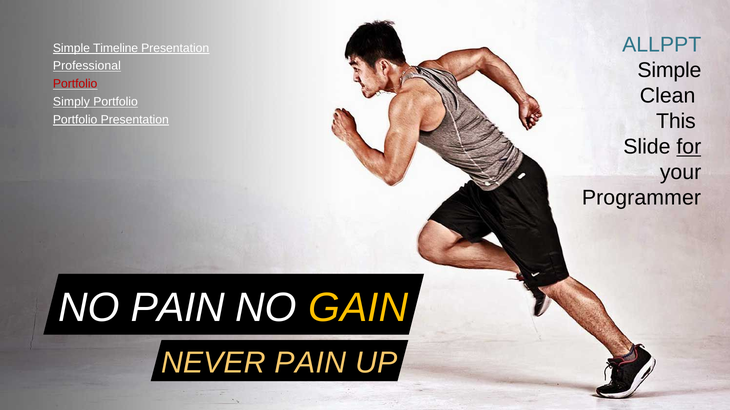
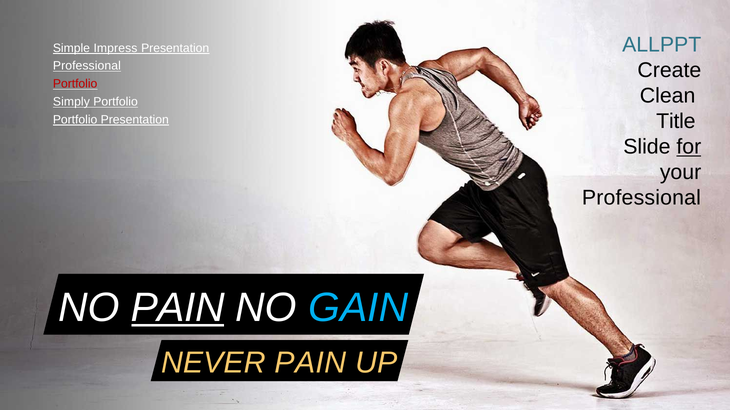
Timeline: Timeline -> Impress (115, 48)
Simple: Simple -> Create (669, 70)
This: This -> Title (676, 122)
Programmer: Programmer -> Professional (641, 198)
PAIN underline: none -> present (178, 308)
GAIN colour: yellow -> light blue (358, 308)
